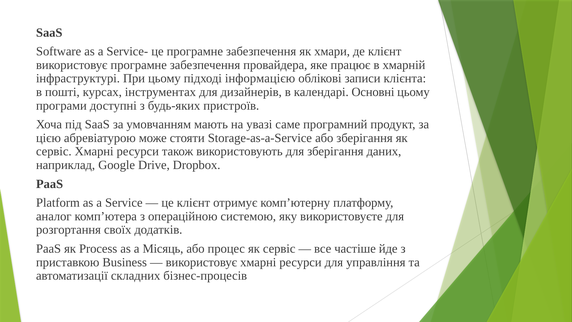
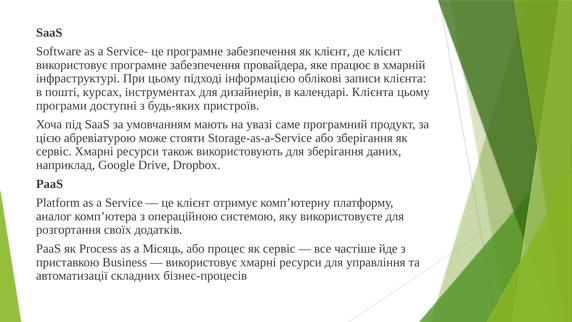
як хмари: хмари -> клієнт (332, 51)
календарі Основні: Основні -> Клієнта (373, 92)
